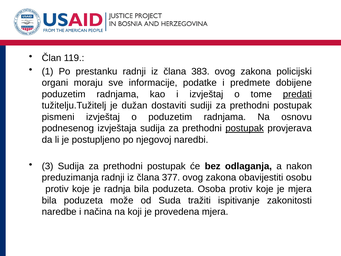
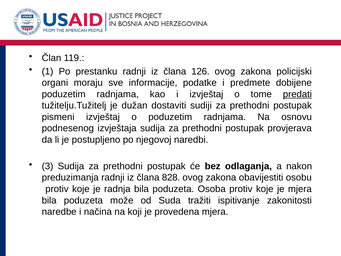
383: 383 -> 126 (200, 71)
postupak underline: present -> none (245, 128)
377: 377 -> 828 (171, 177)
